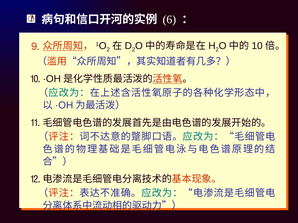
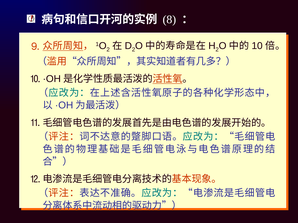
6: 6 -> 8 (169, 20)
